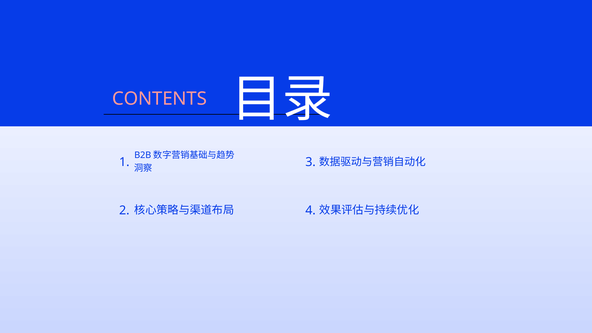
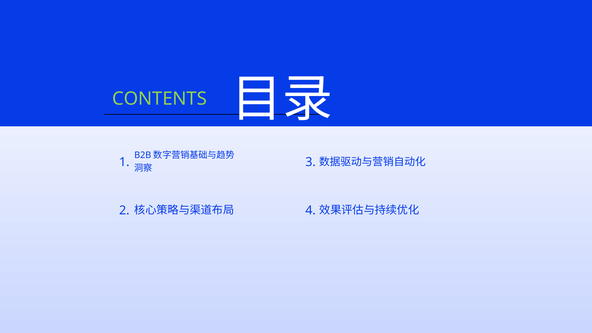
CONTENTS colour: pink -> light green (160, 99)
